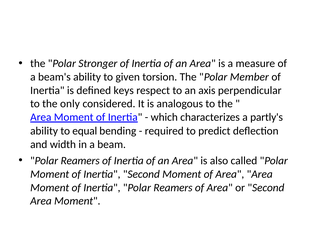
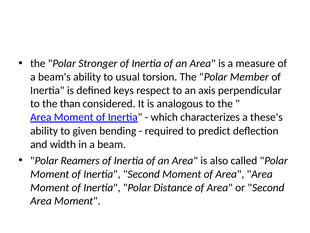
given: given -> usual (128, 77)
only: only -> than (70, 104)
partly's: partly's -> these's (266, 117)
equal: equal -> given (85, 131)
Inertia Polar Reamers: Reamers -> Distance (173, 187)
